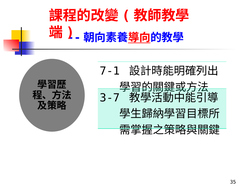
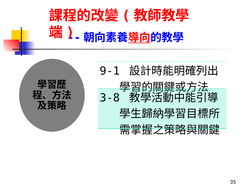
7-1: 7-1 -> 9-1 (110, 71)
3-7: 3-7 -> 3-8 (110, 98)
